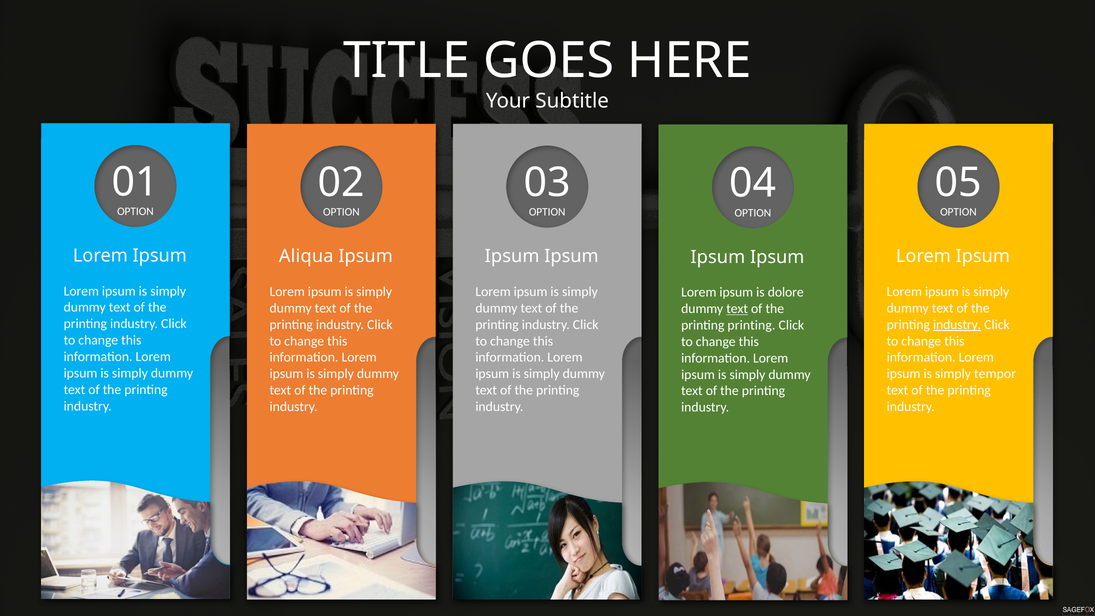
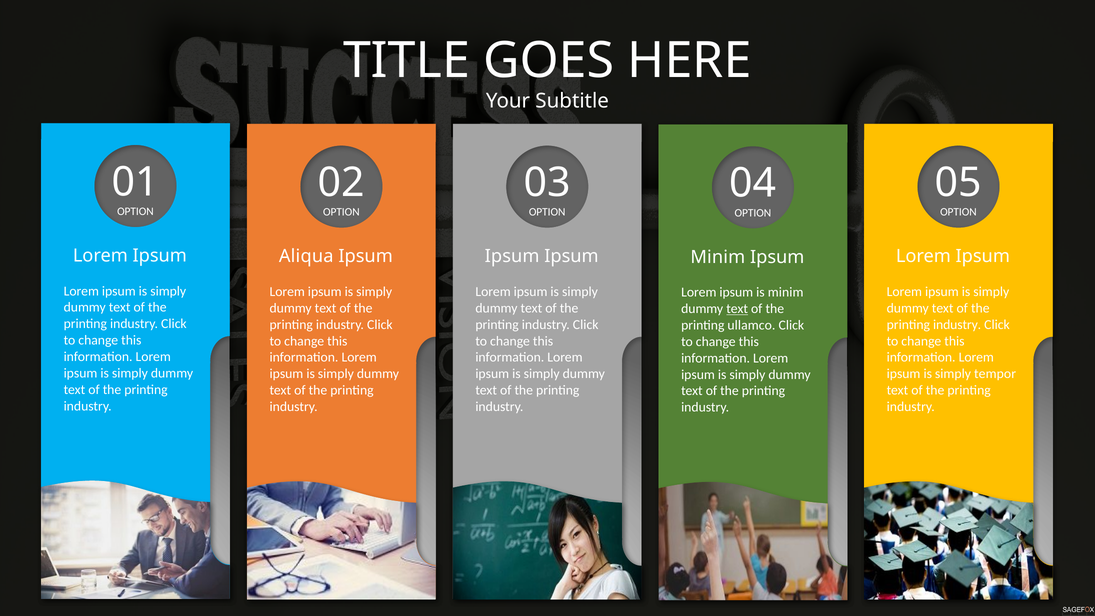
Ipsum: Ipsum -> Minim (718, 257)
is dolore: dolore -> minim (786, 292)
industry underline: present -> none (957, 325)
printing printing: printing -> ullamco (751, 325)
